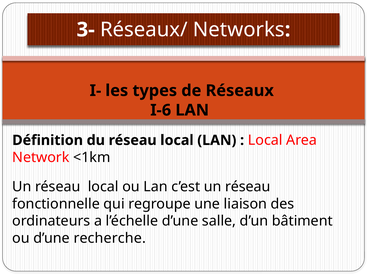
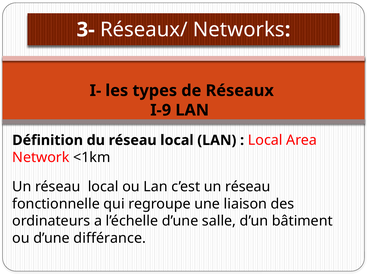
I-6: I-6 -> I-9 (161, 110)
recherche: recherche -> différance (110, 238)
